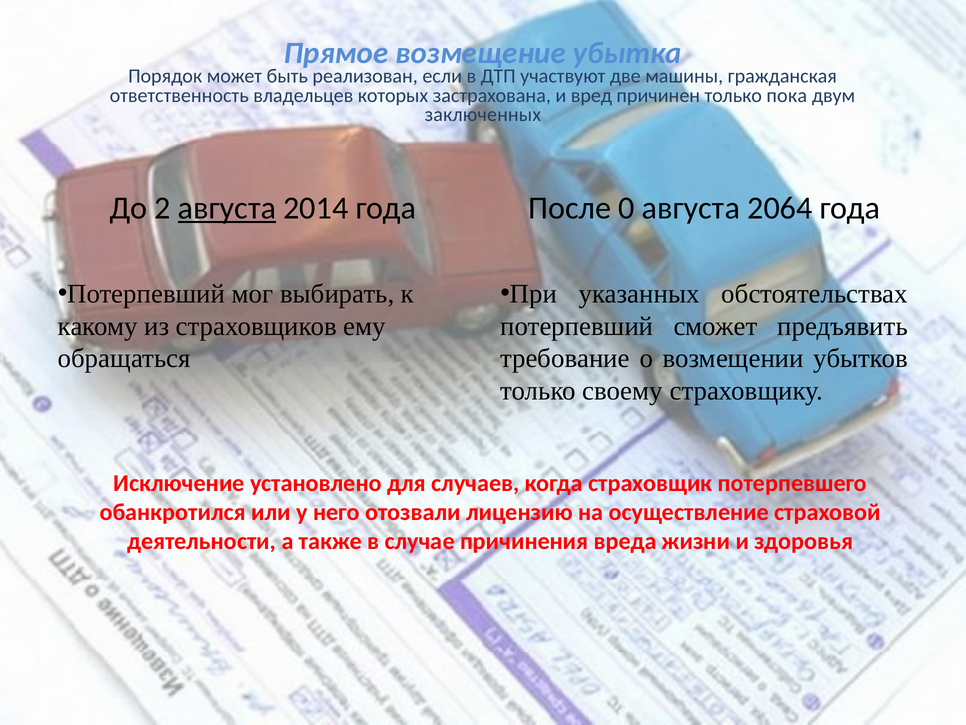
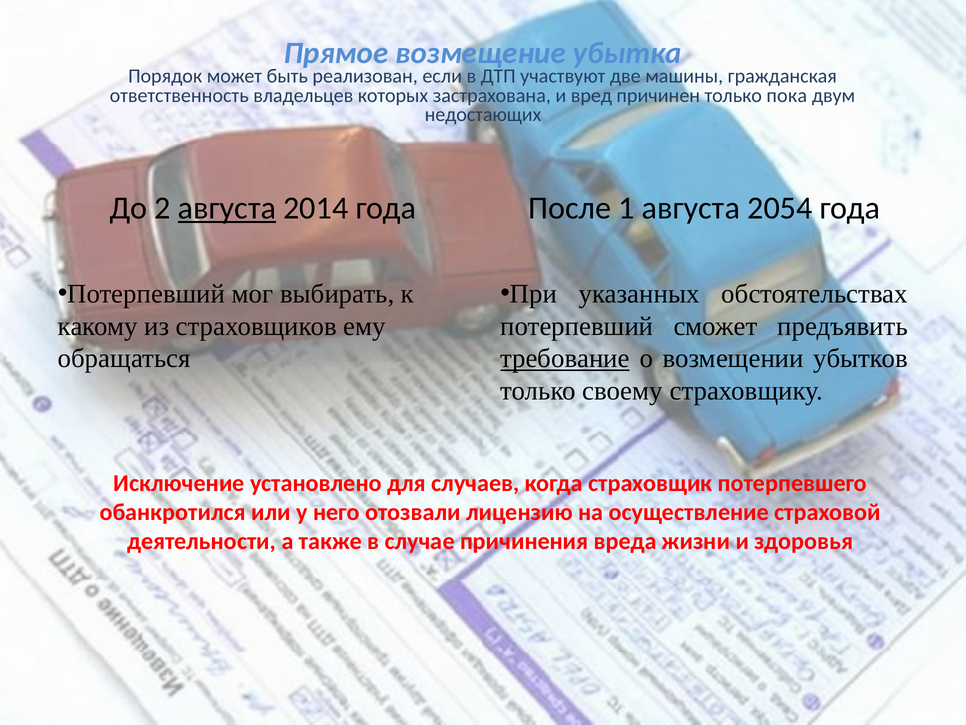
заключенных: заключенных -> недостающих (483, 115)
0: 0 -> 1 (627, 208)
2064: 2064 -> 2054 (780, 208)
требование underline: none -> present (565, 358)
